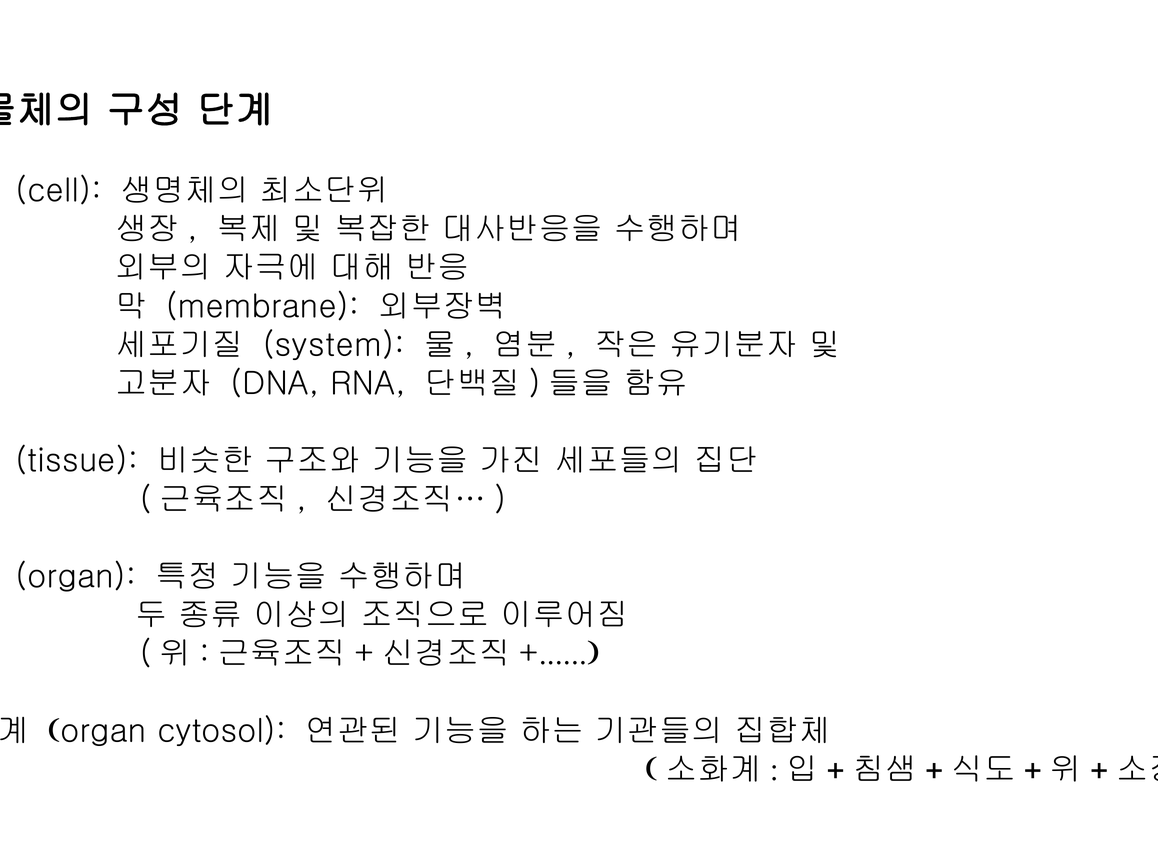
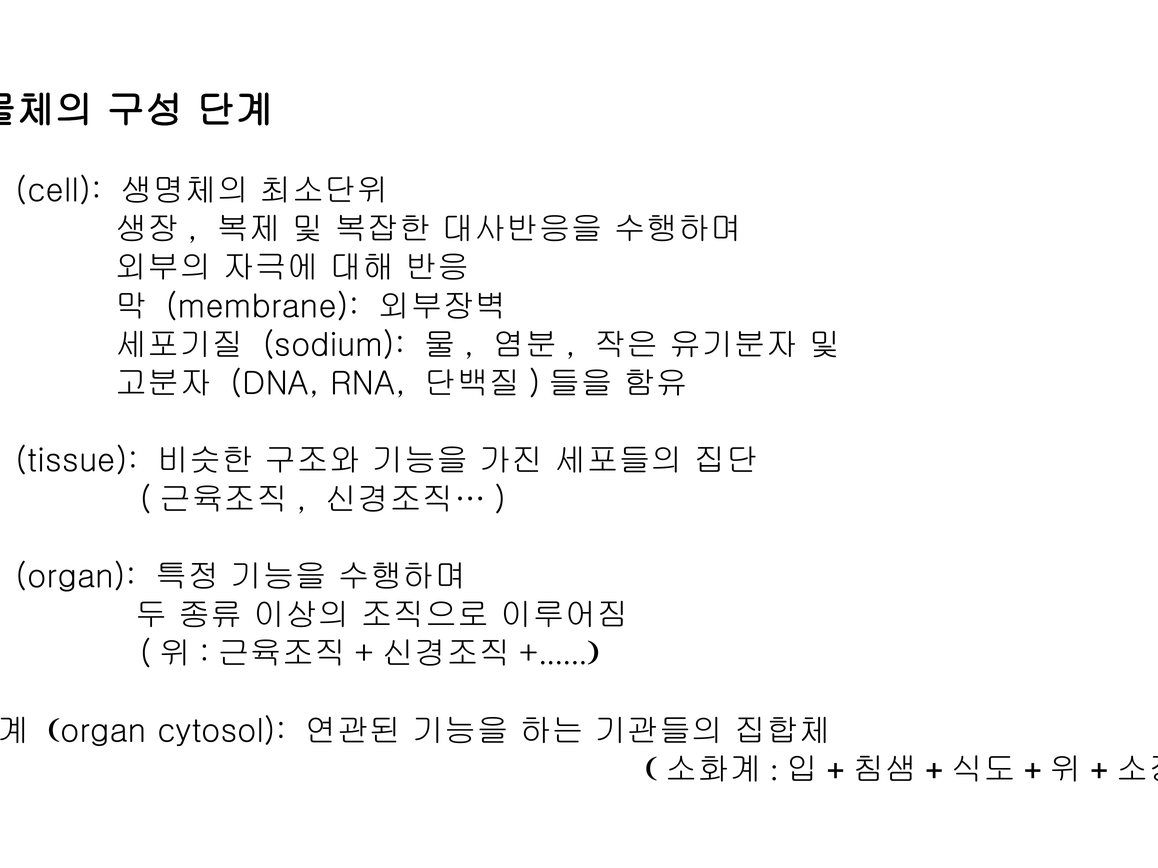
system: system -> sodium (334, 345)
